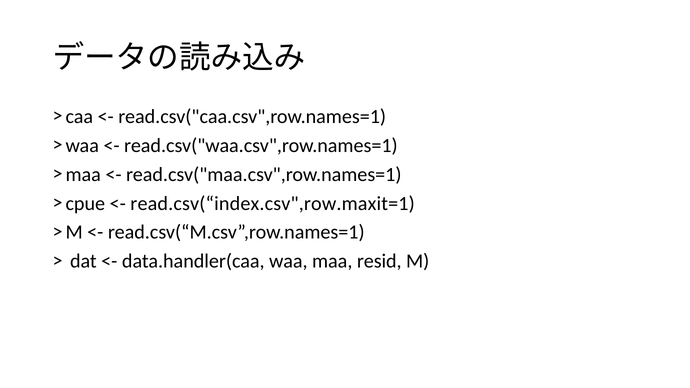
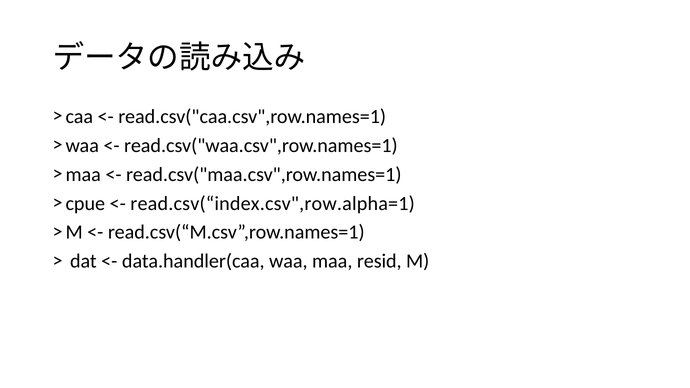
read.csv(“index.csv",row.maxit=1: read.csv(“index.csv",row.maxit=1 -> read.csv(“index.csv",row.alpha=1 (273, 203)
